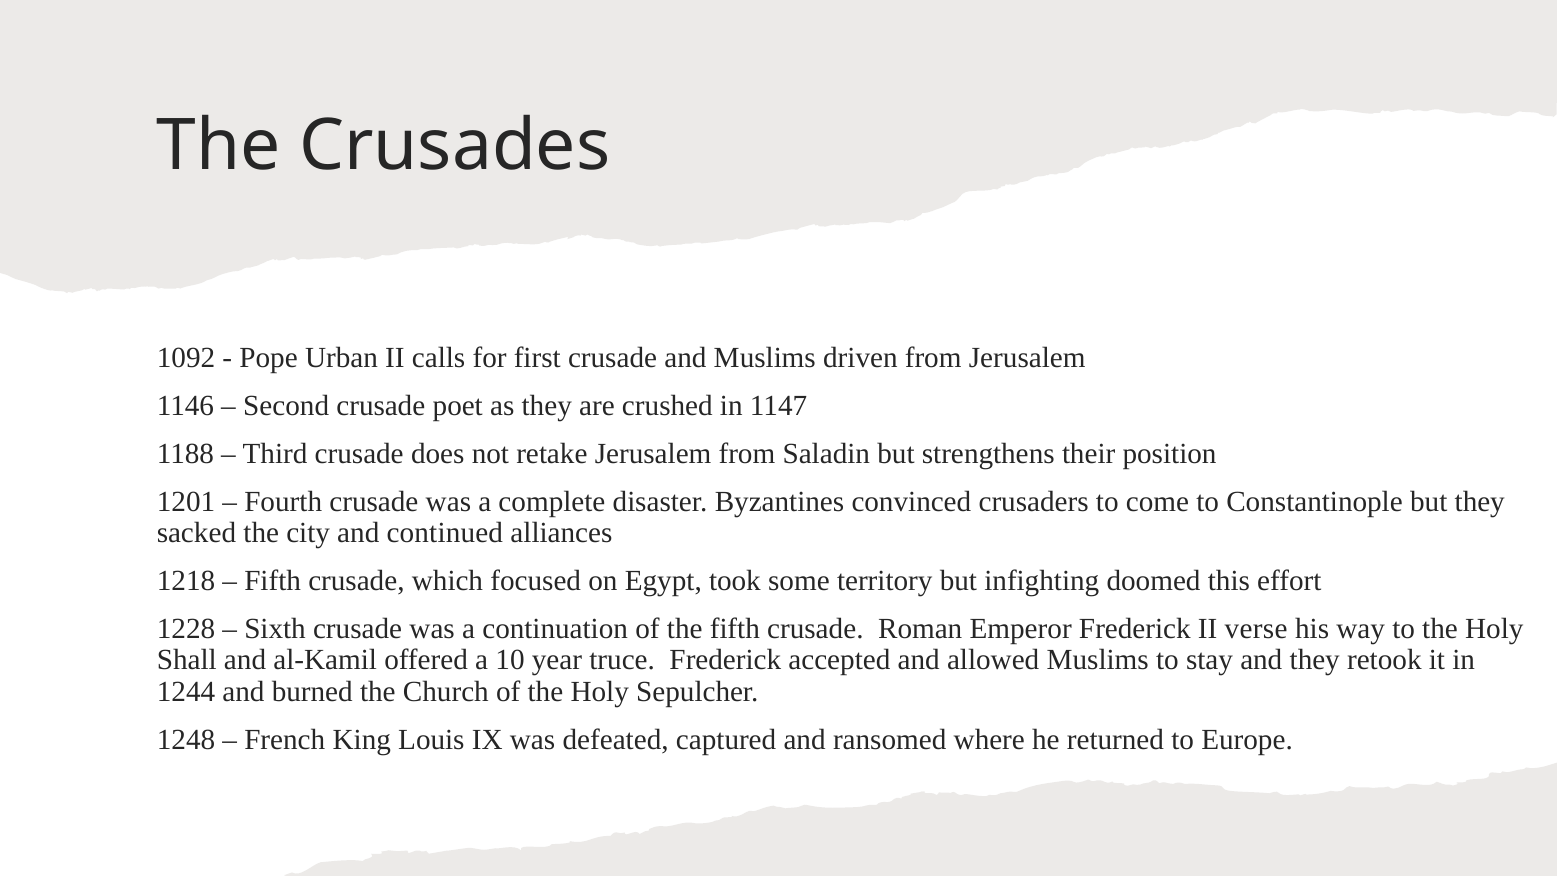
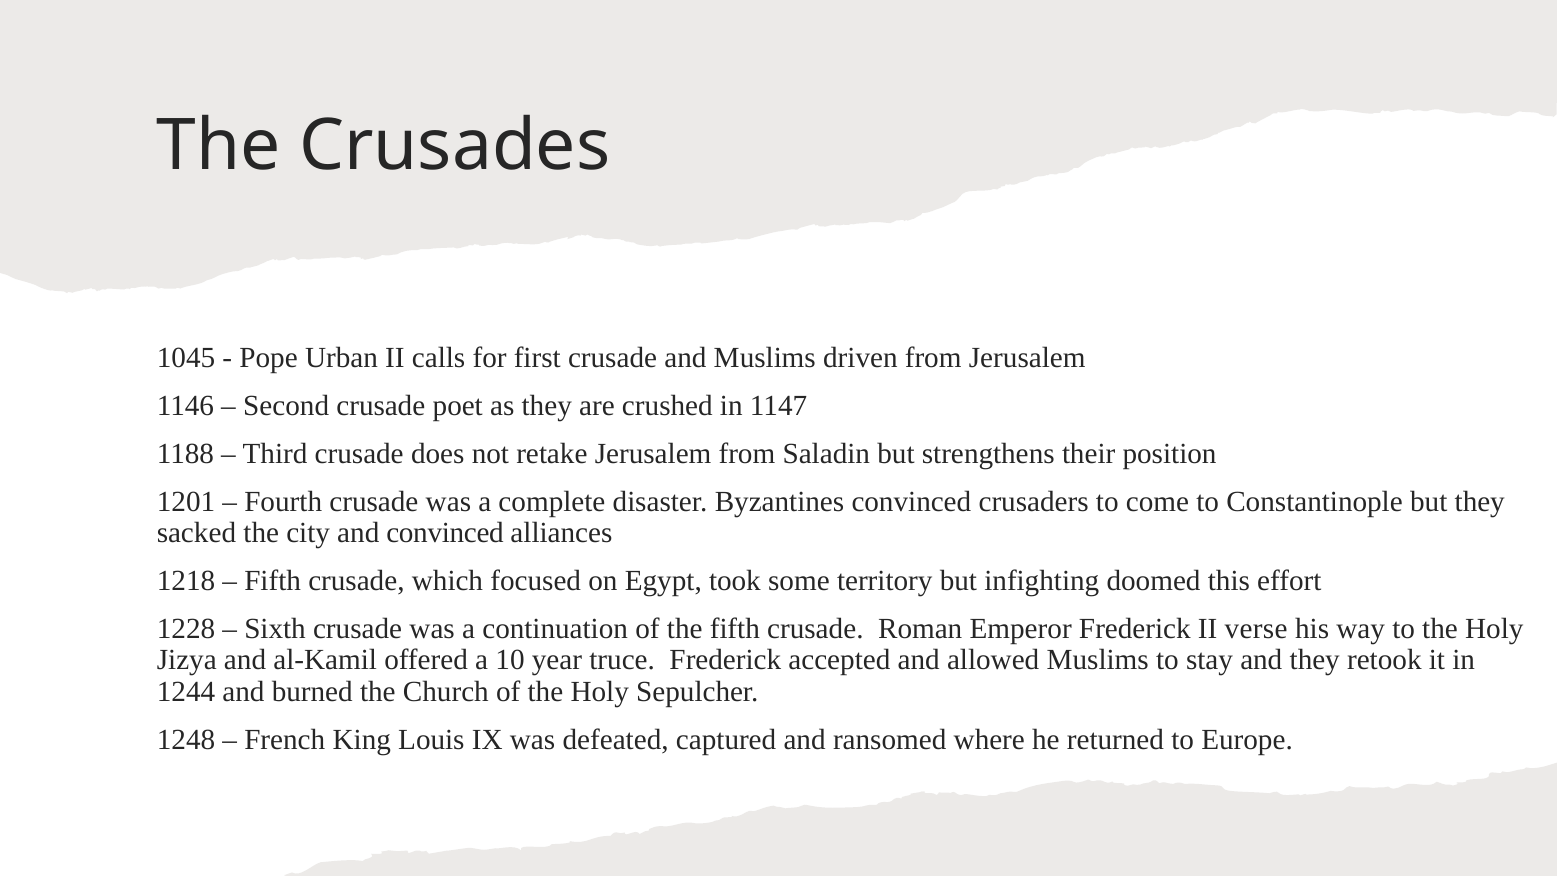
1092: 1092 -> 1045 (186, 358)
and continued: continued -> convinced (445, 533)
Shall: Shall -> Jizya (187, 660)
